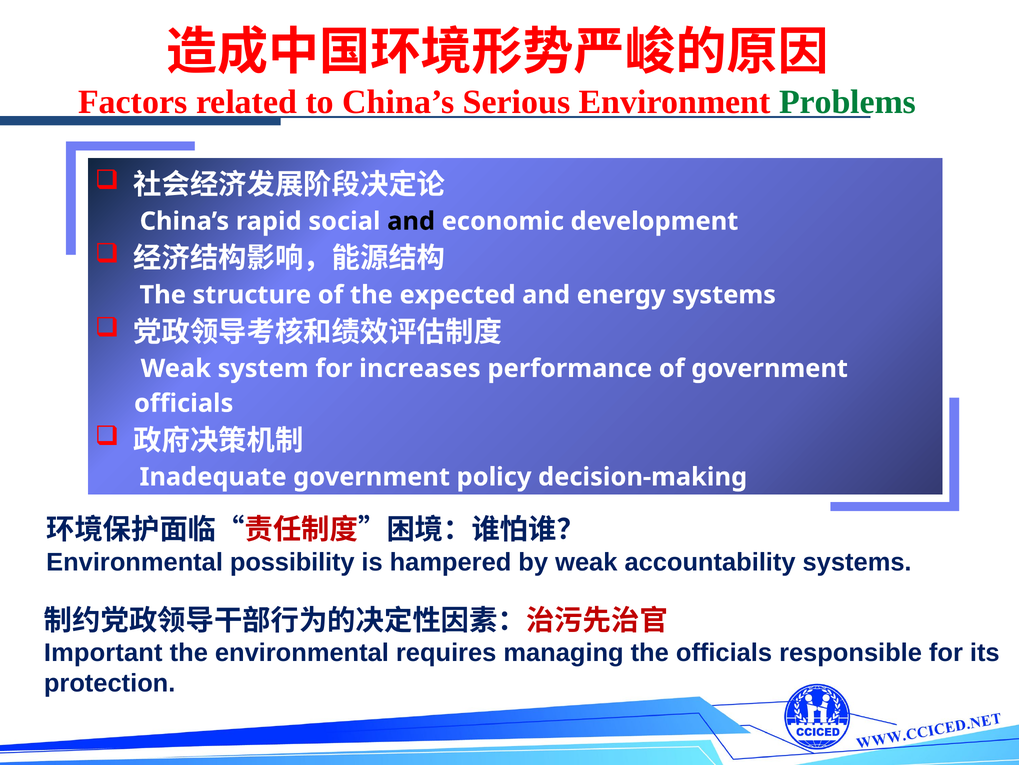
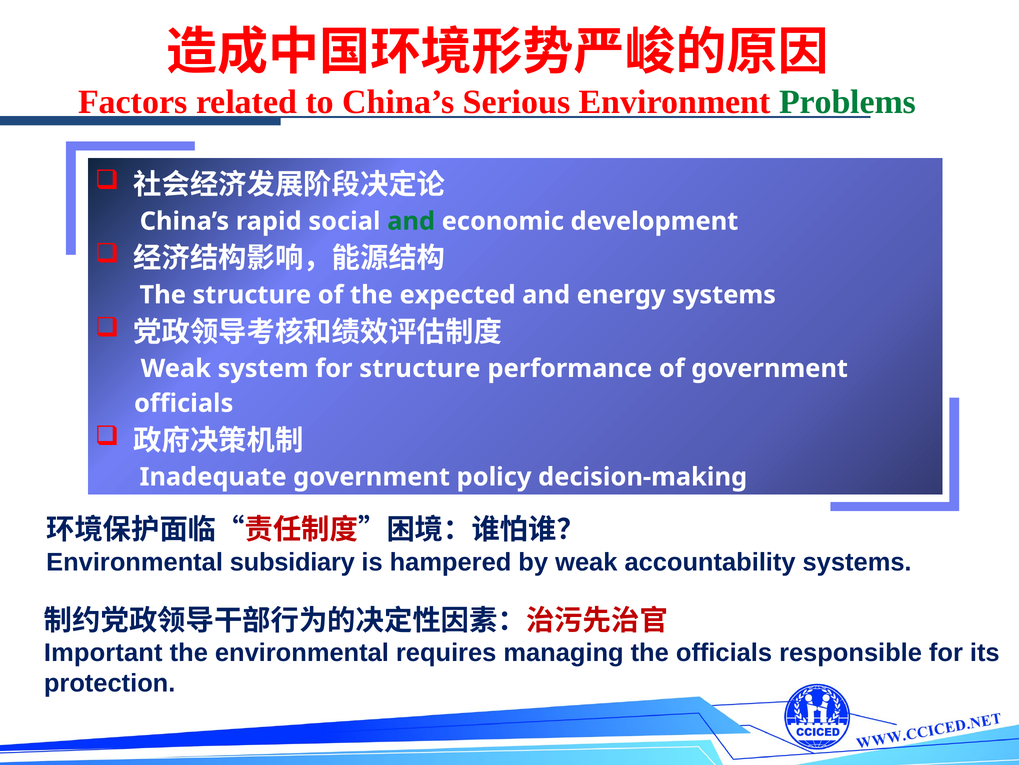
and colour: black -> green (411, 221)
for increases: increases -> structure (420, 368)
possibility: possibility -> subsidiary (292, 562)
